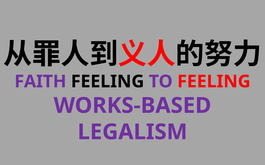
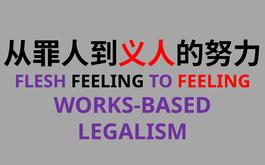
FAITH: FAITH -> FLESH (40, 82)
